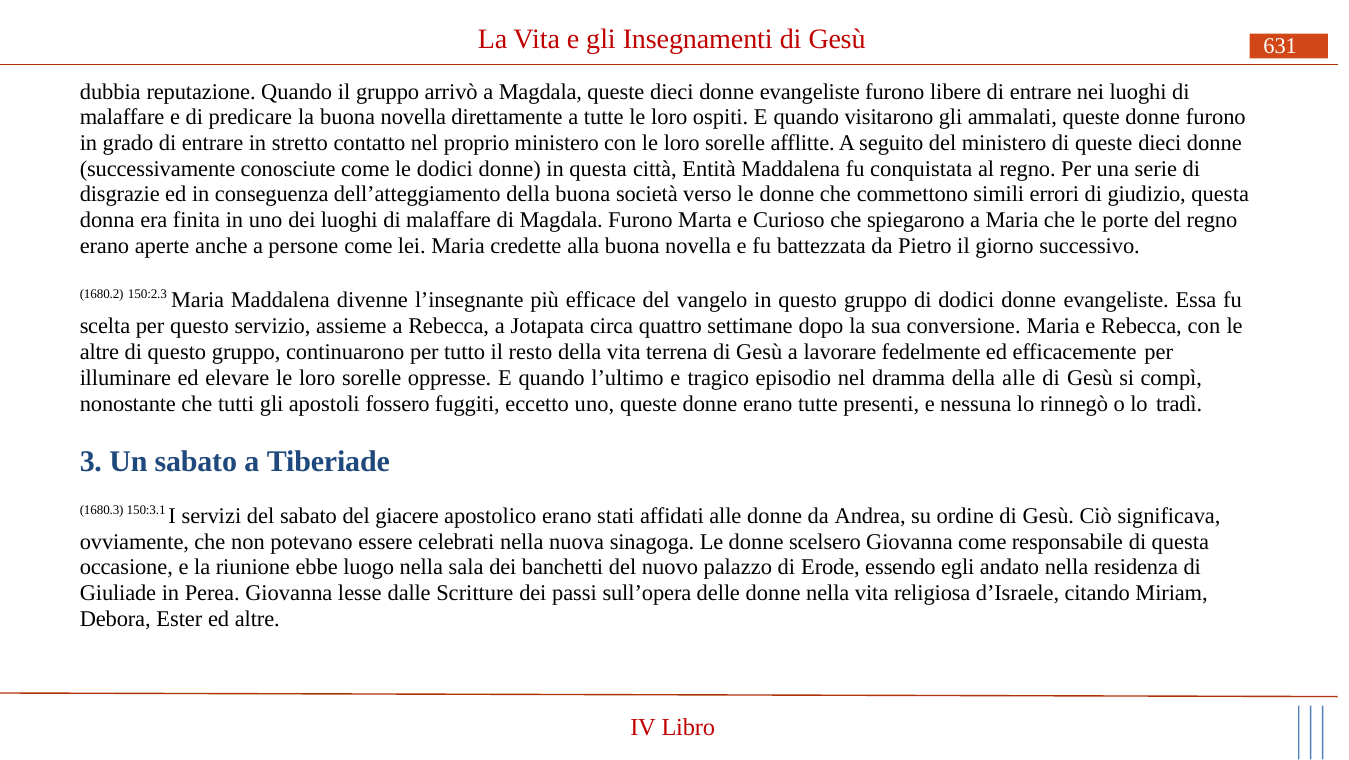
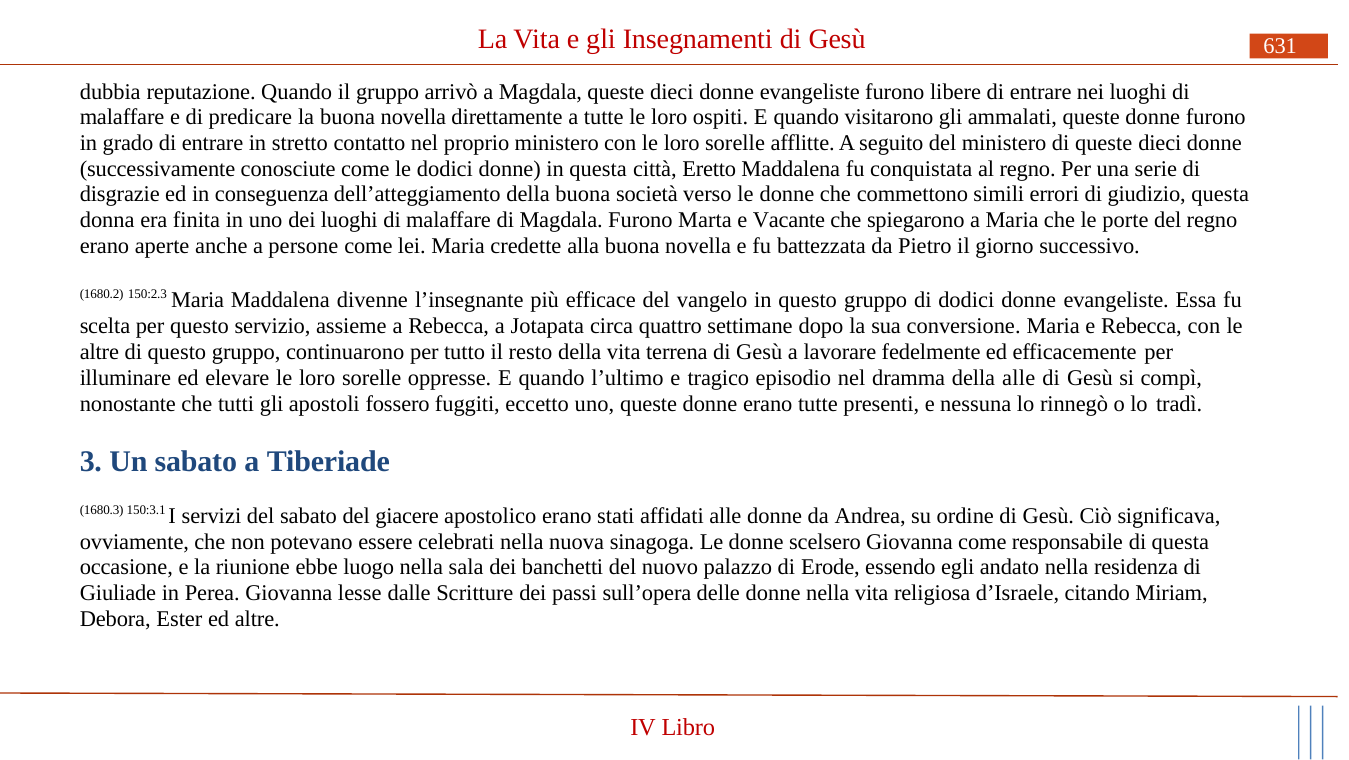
Entità: Entità -> Eretto (709, 169)
Curioso: Curioso -> Vacante (789, 220)
